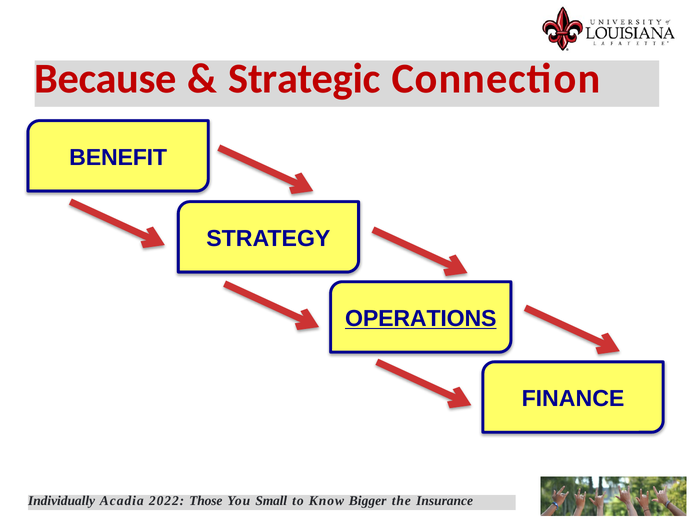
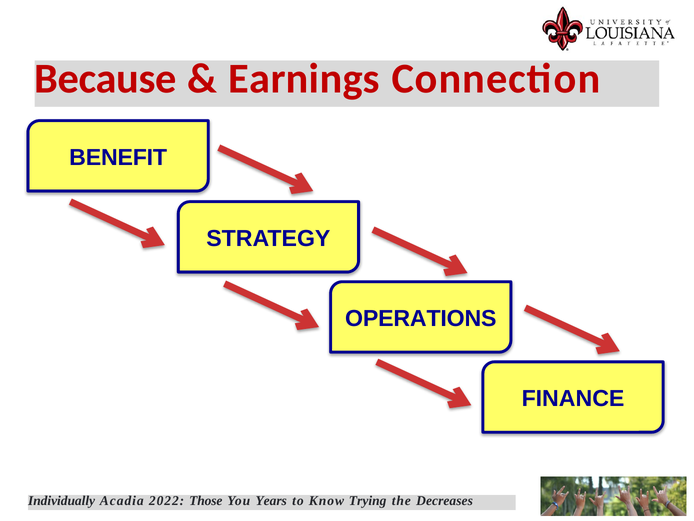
Strategic: Strategic -> Earnings (304, 79)
OPERATIONS underline: present -> none (421, 318)
Small: Small -> Years (271, 500)
Bigger: Bigger -> Trying (368, 500)
Insurance: Insurance -> Decreases (445, 500)
